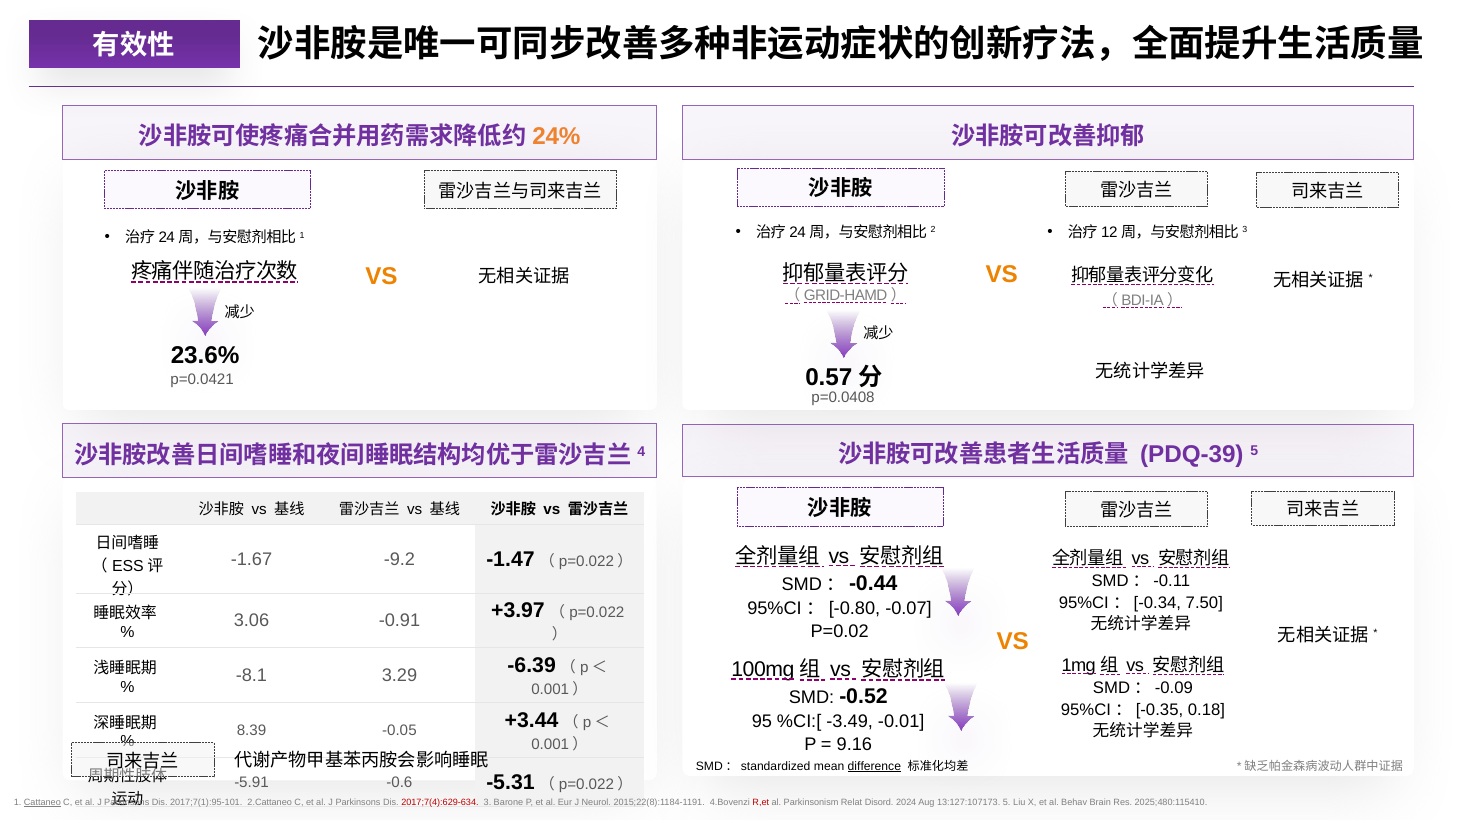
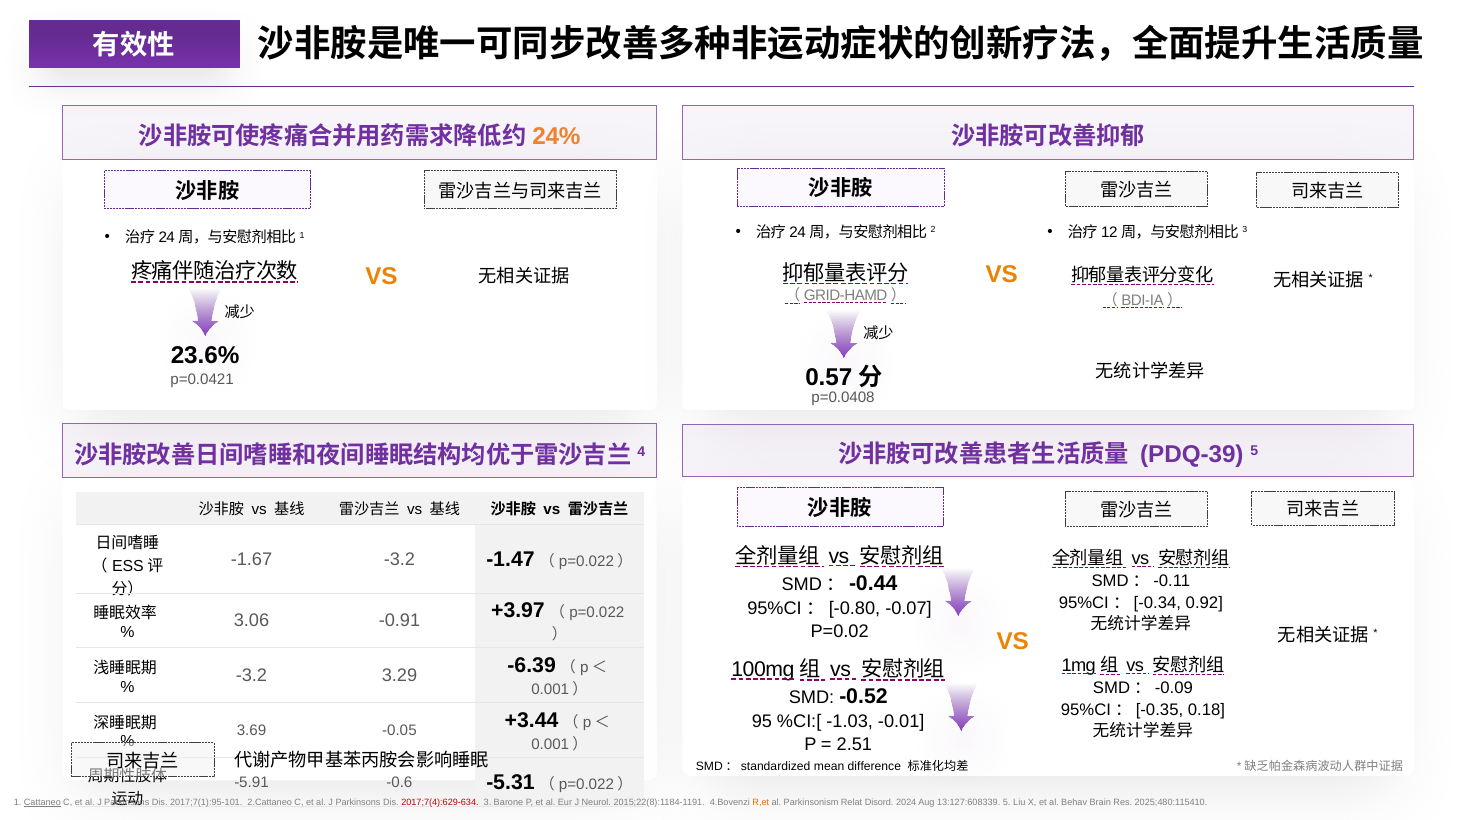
-1.67 -9.2: -9.2 -> -3.2 (399, 559)
7.50: 7.50 -> 0.92 (1204, 602)
-8.1: -8.1 -> -3.2 (251, 675)
-3.49: -3.49 -> -1.03 (850, 721)
8.39: 8.39 -> 3.69 (252, 730)
9.16: 9.16 -> 2.51 (854, 744)
difference underline: present -> none (874, 766)
R,et colour: red -> orange (761, 802)
13:127:107173: 13:127:107173 -> 13:127:608339 (969, 802)
